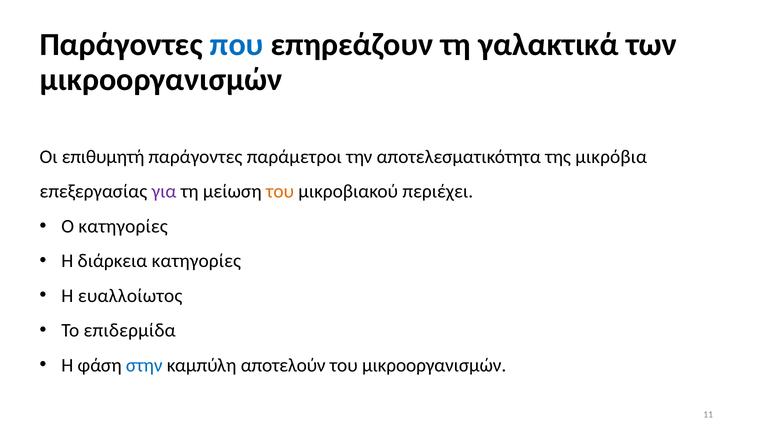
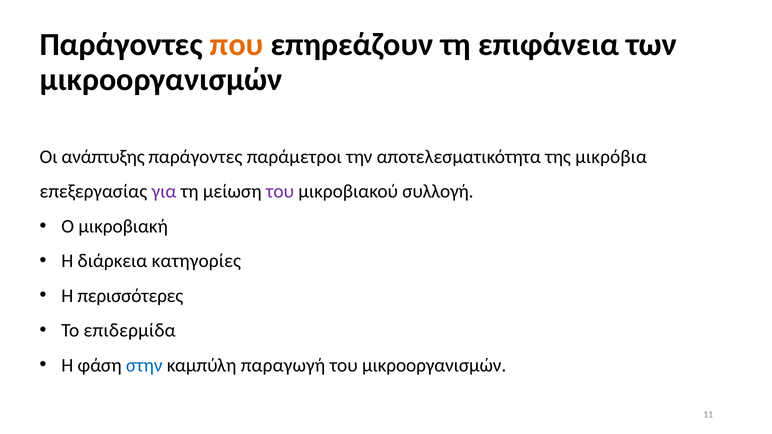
που colour: blue -> orange (237, 45)
γαλακτικά: γαλακτικά -> επιφάνεια (549, 45)
επιθυμητή: επιθυμητή -> ανάπτυξης (103, 157)
του colour: orange -> purple (280, 192)
περιέχει: περιέχει -> συλλογή (438, 192)
Ο κατηγορίες: κατηγορίες -> μικροβιακή (123, 226)
ευαλλοίωτος: ευαλλοίωτος -> περισσότερες (130, 296)
αποτελούν: αποτελούν -> παραγωγή (283, 365)
